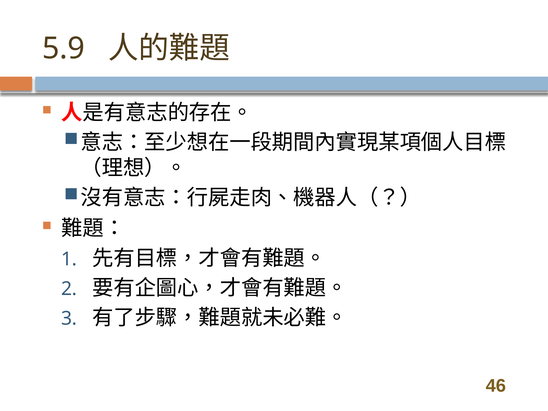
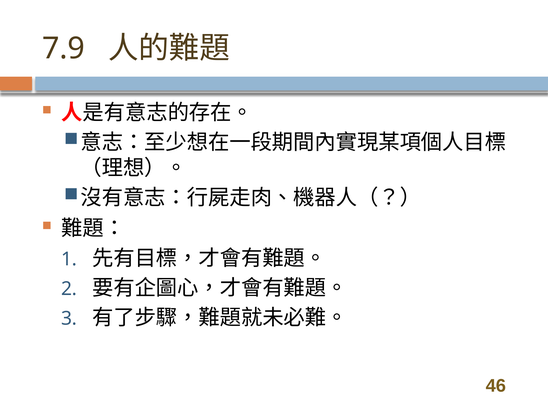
5.9: 5.9 -> 7.9 (64, 49)
